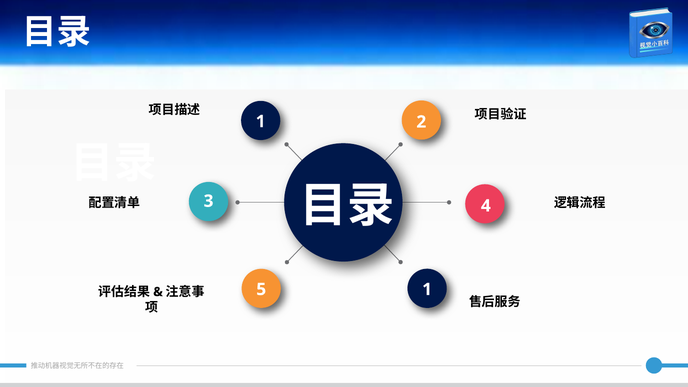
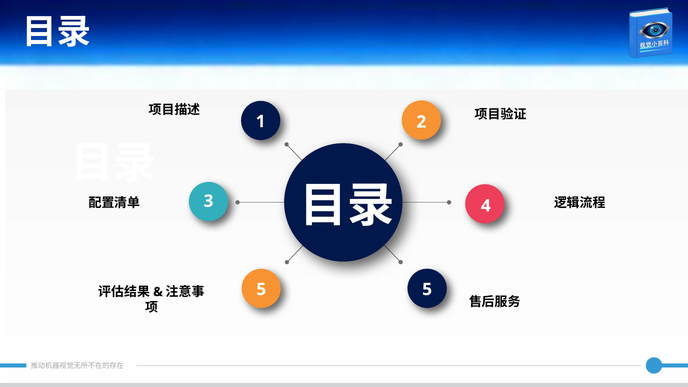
5 1: 1 -> 5 (427, 289)
